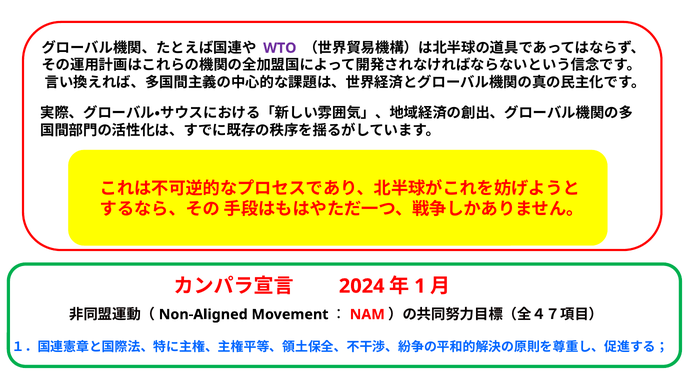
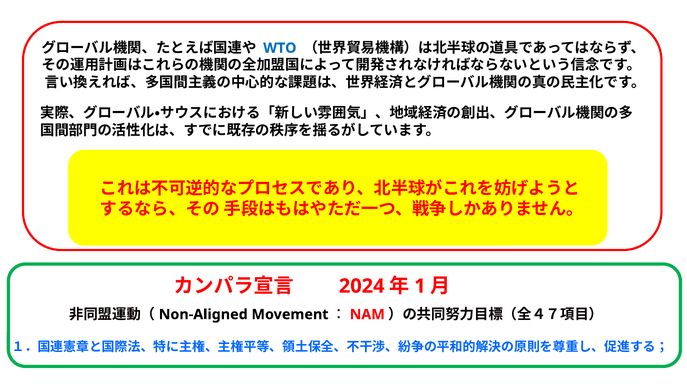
WTO colour: purple -> blue (280, 48)
